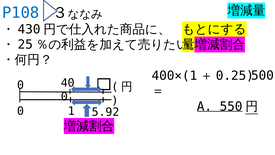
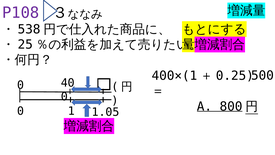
P108 colour: blue -> purple (21, 13)
430: 430 -> 538 (29, 29)
550: 550 -> 800 (231, 106)
5.92: 5.92 -> 1.05 (106, 112)
